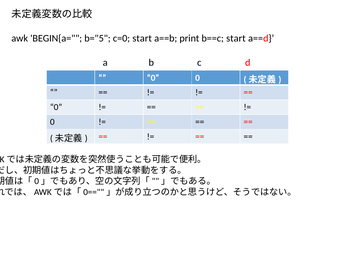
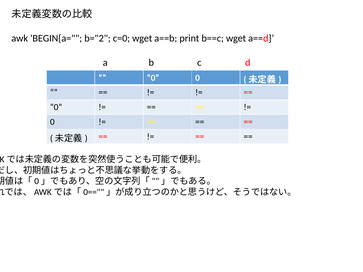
b="5: b="5 -> b="2 (97, 38)
c=0 start: start -> wget (142, 38)
b==c start: start -> wget (236, 38)
